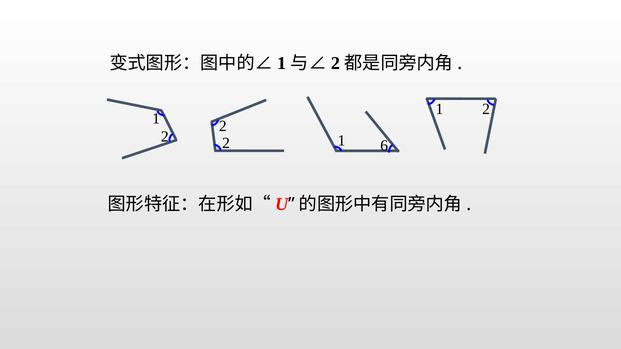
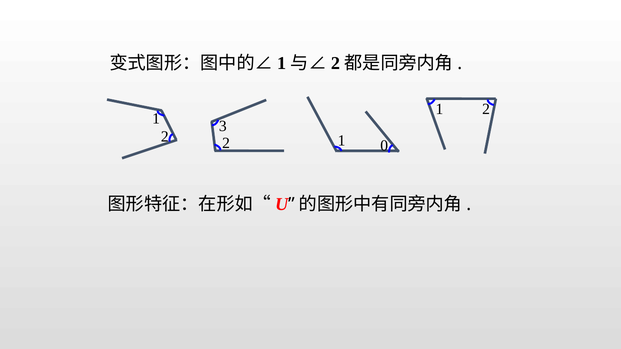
2: 2 -> 3 (223, 126)
6: 6 -> 0 (384, 146)
